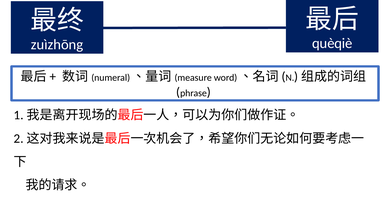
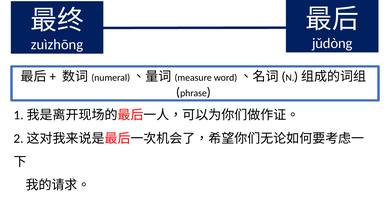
quèqiè: quèqiè -> jǔdòng (332, 43)
